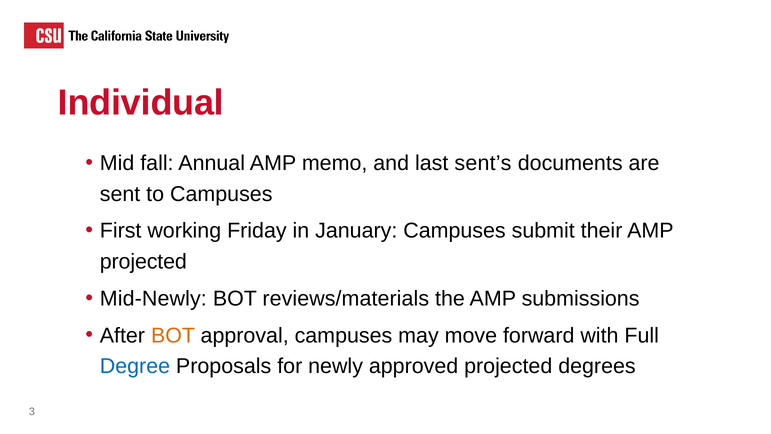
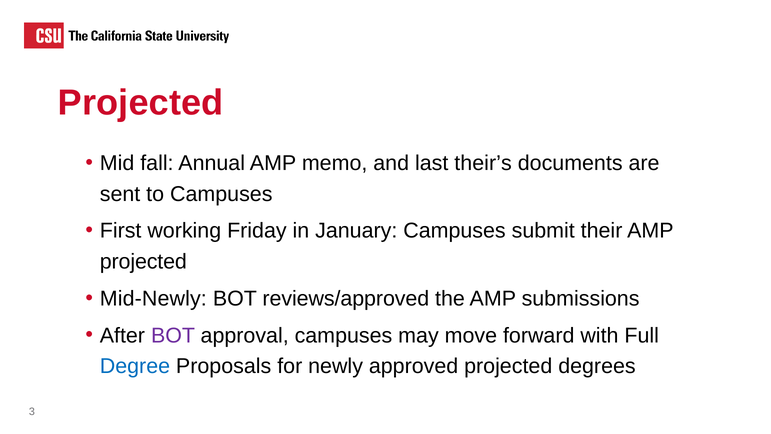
Individual: Individual -> Projected (141, 103)
sent’s: sent’s -> their’s (483, 163)
reviews/materials: reviews/materials -> reviews/approved (346, 298)
BOT colour: orange -> purple (173, 335)
